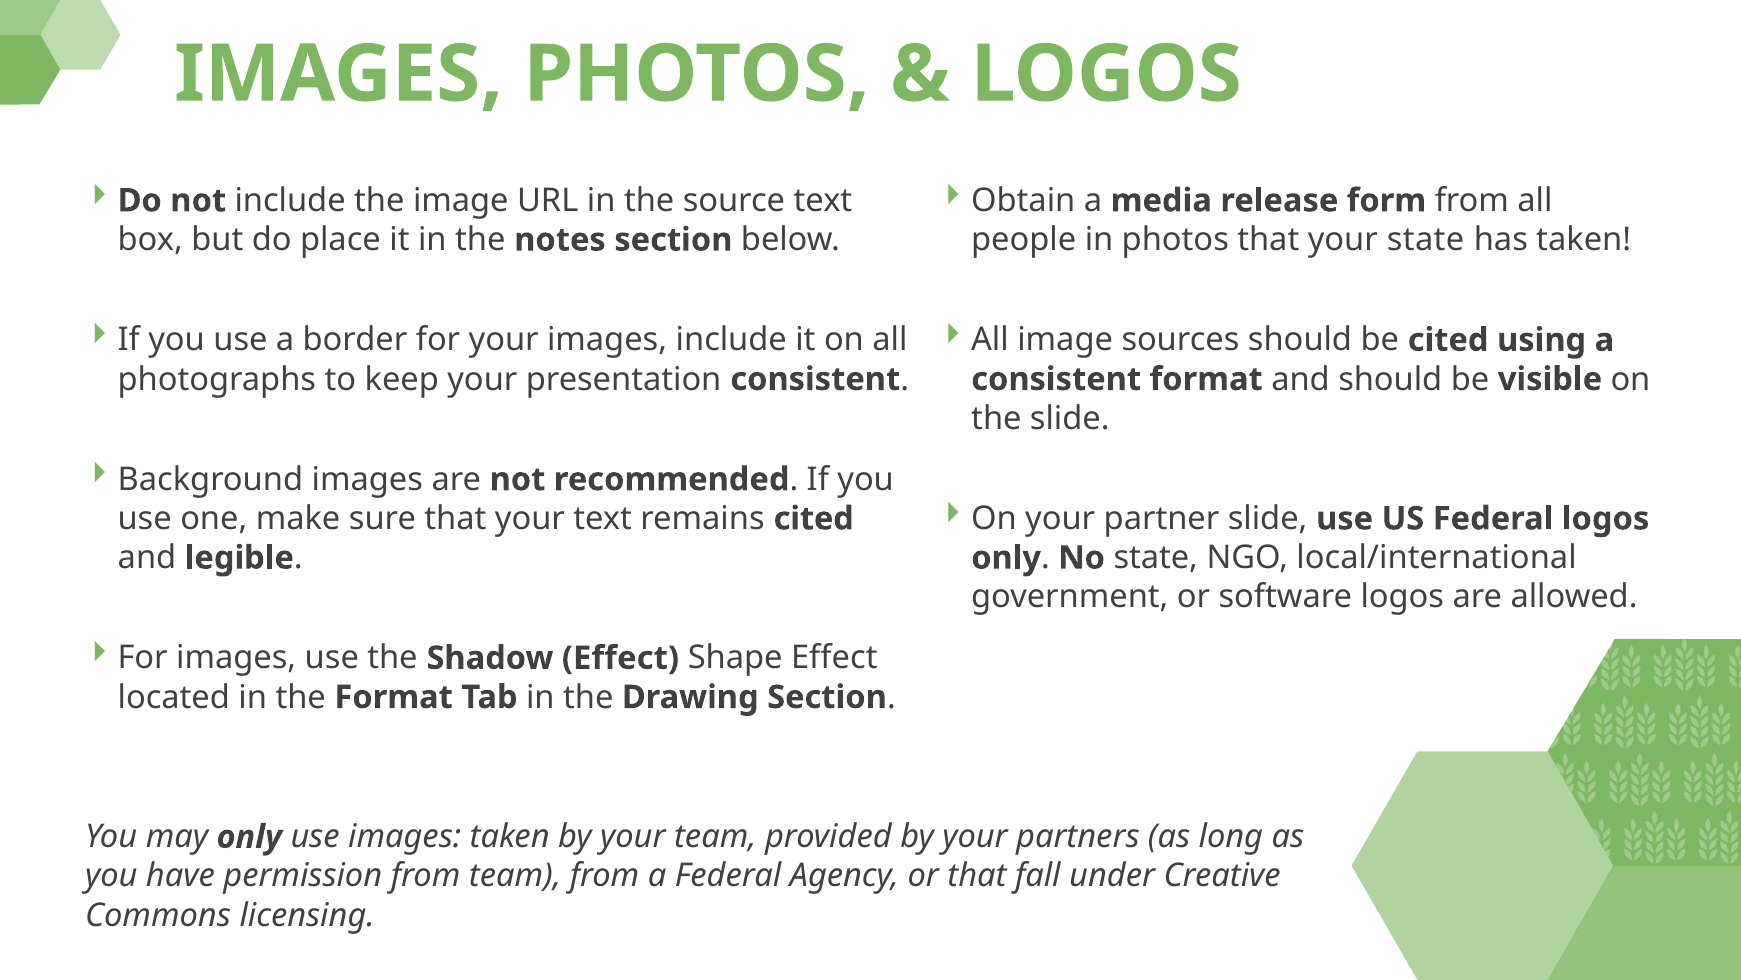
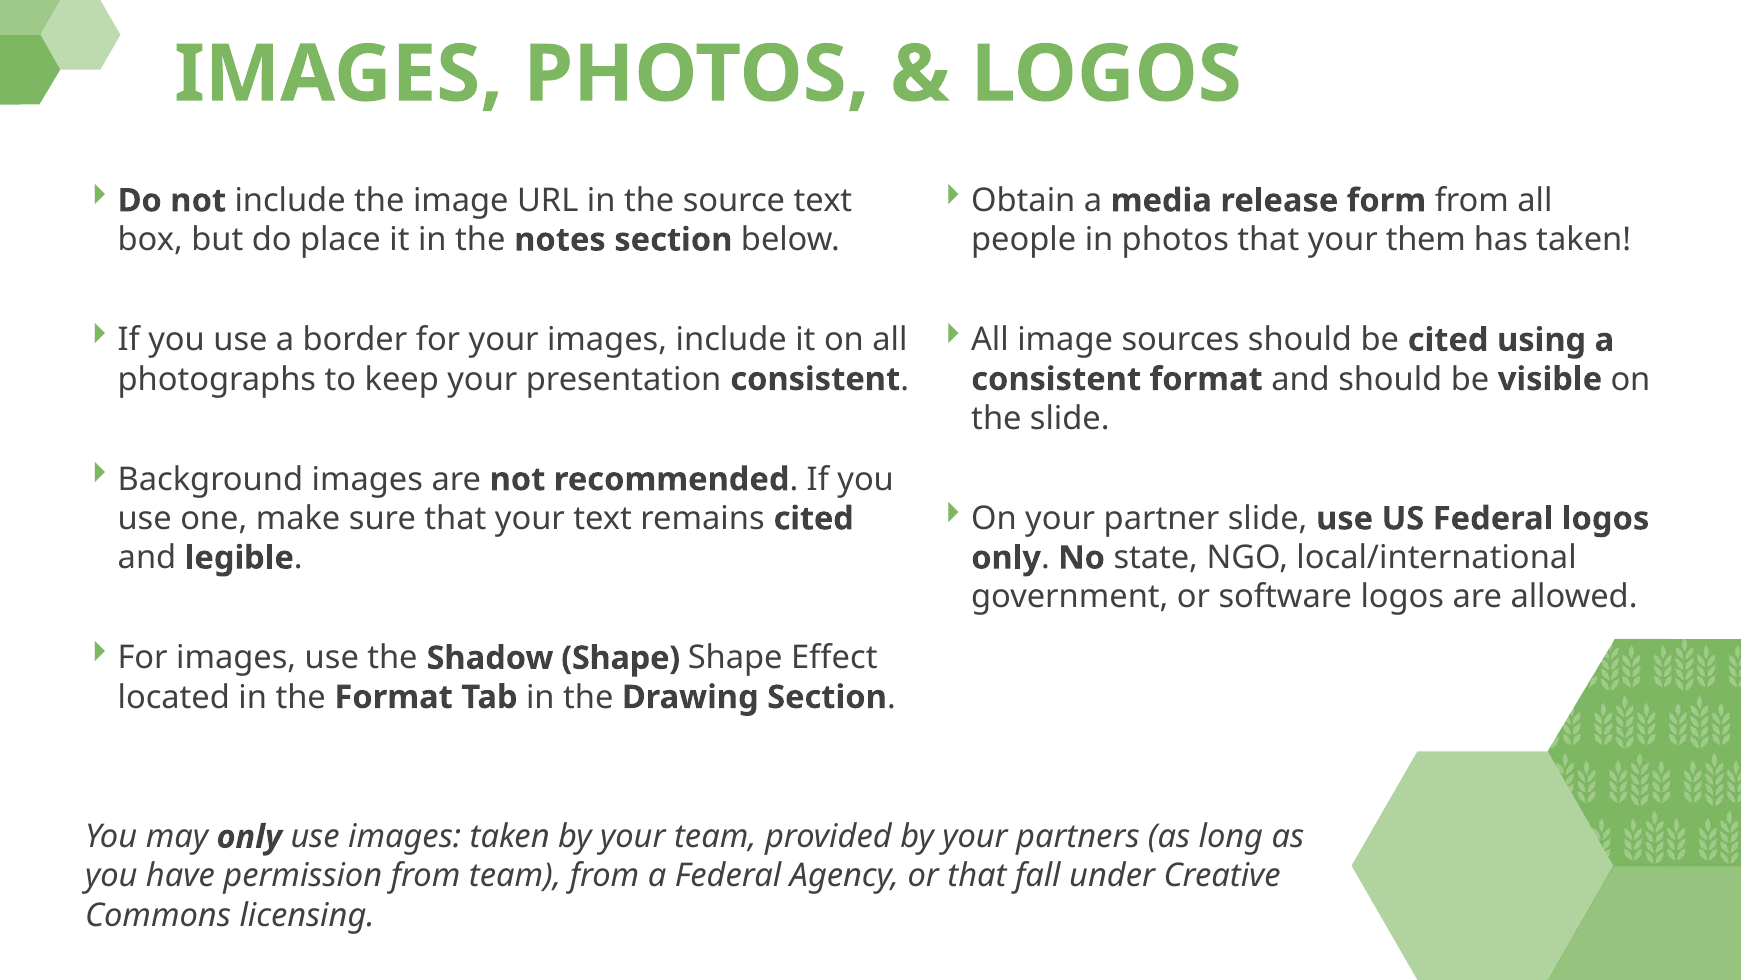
your state: state -> them (1426, 240)
Shadow Effect: Effect -> Shape (621, 658)
